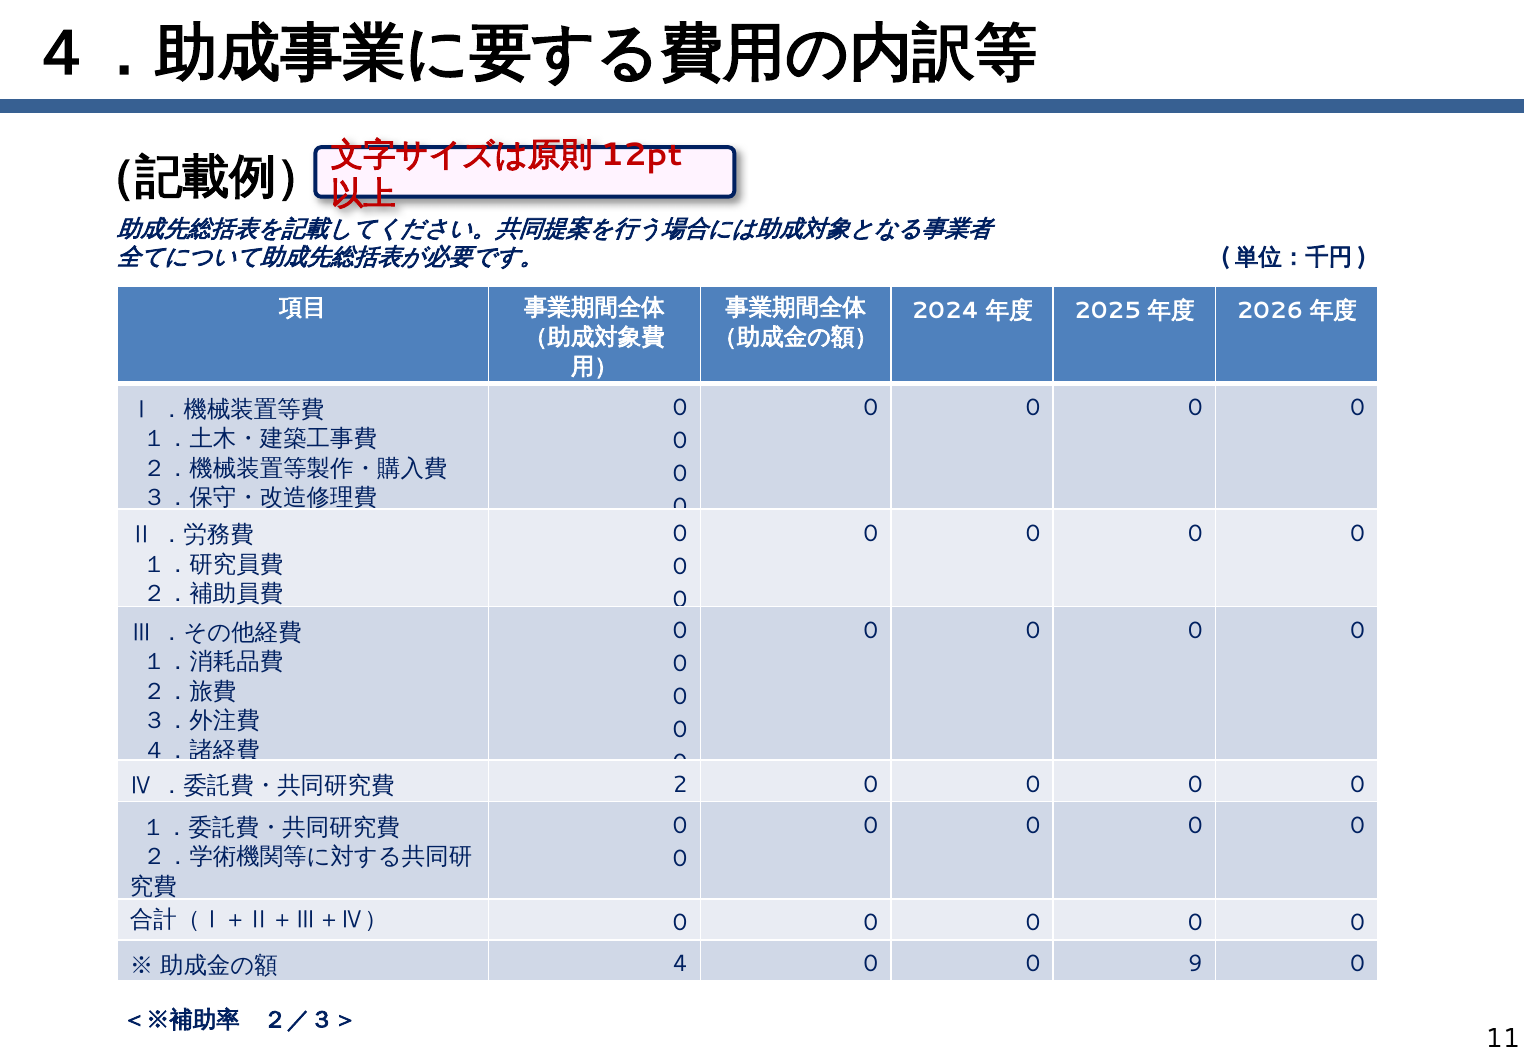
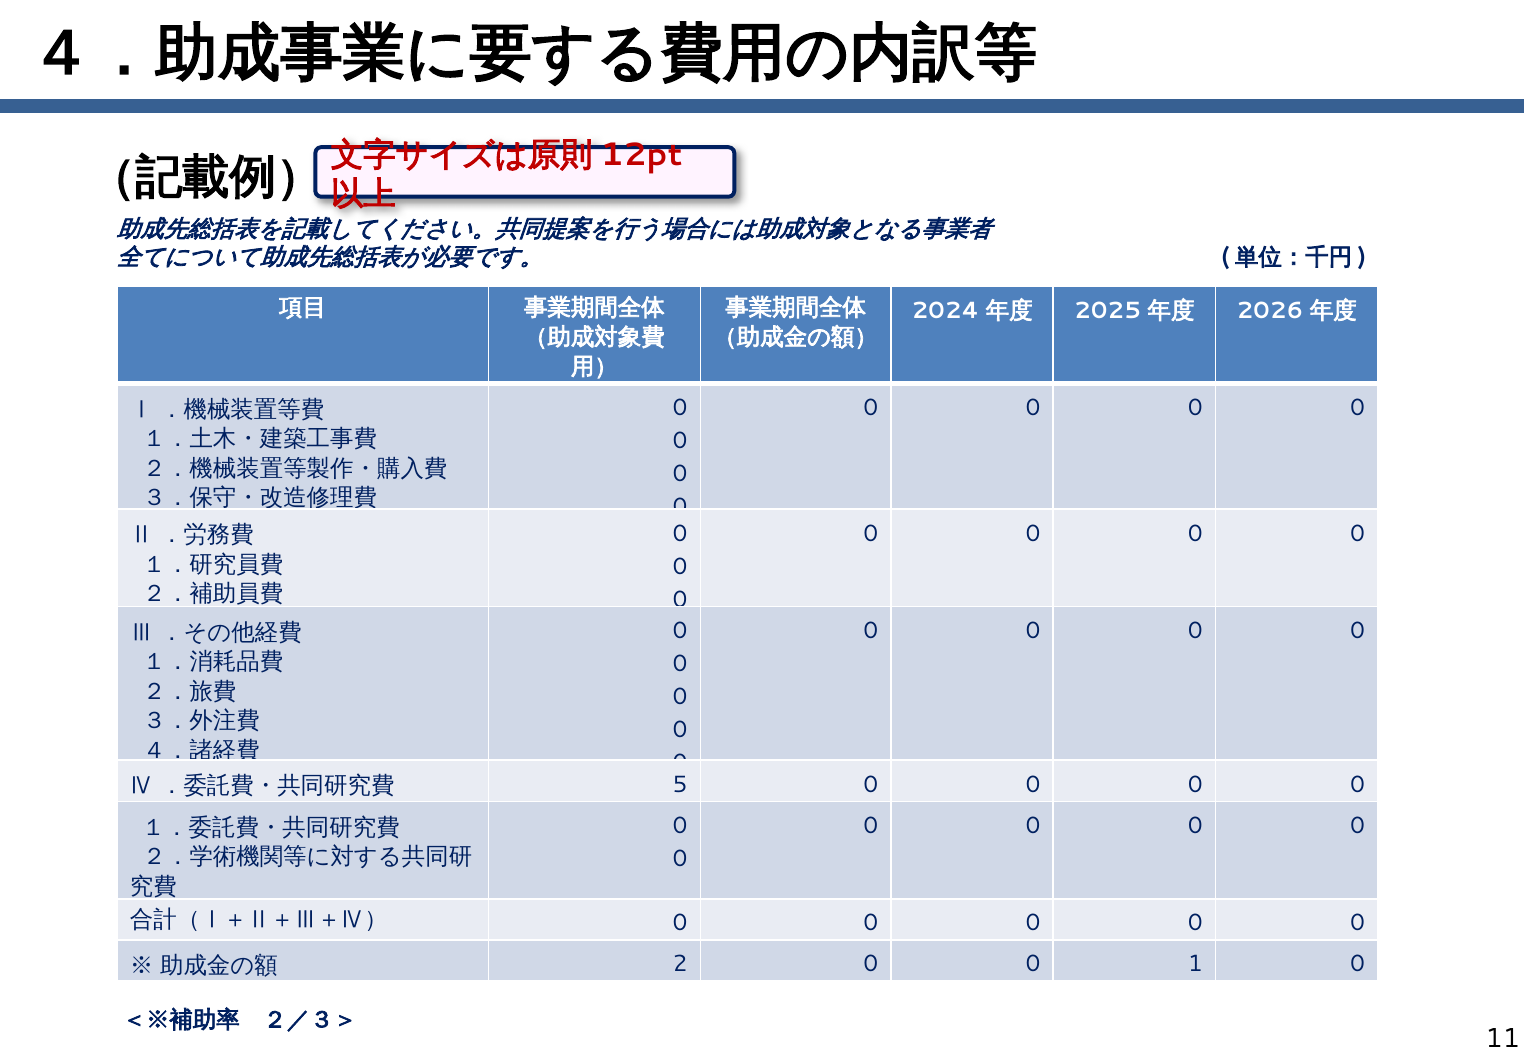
2: 2 -> 5 (680, 785)
4: 4 -> 2 (680, 964)
9: 9 -> 1 (1195, 964)
